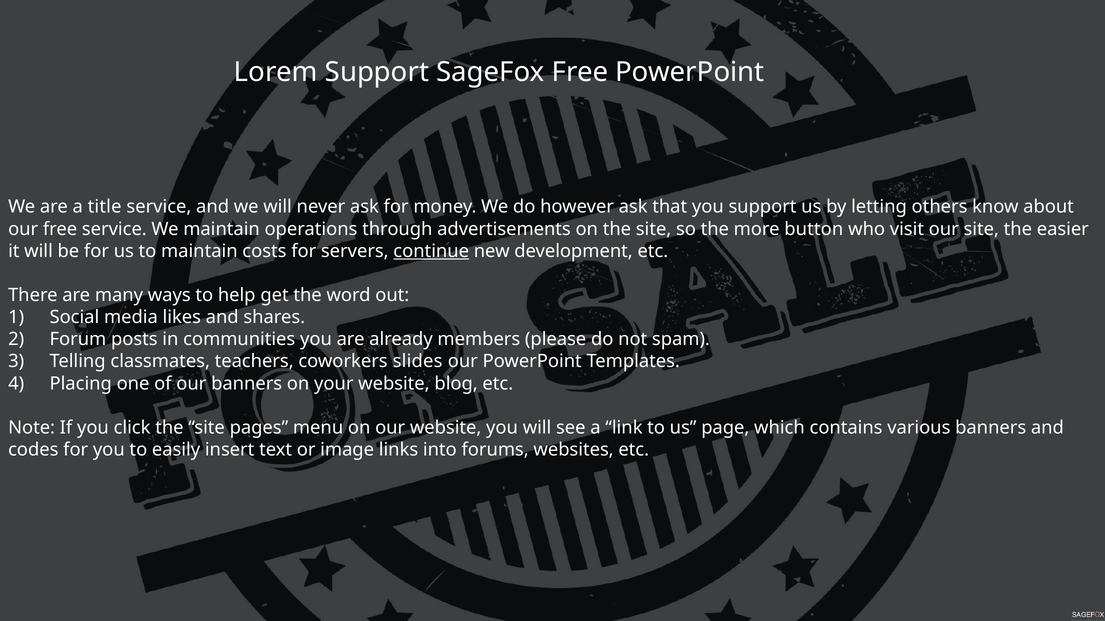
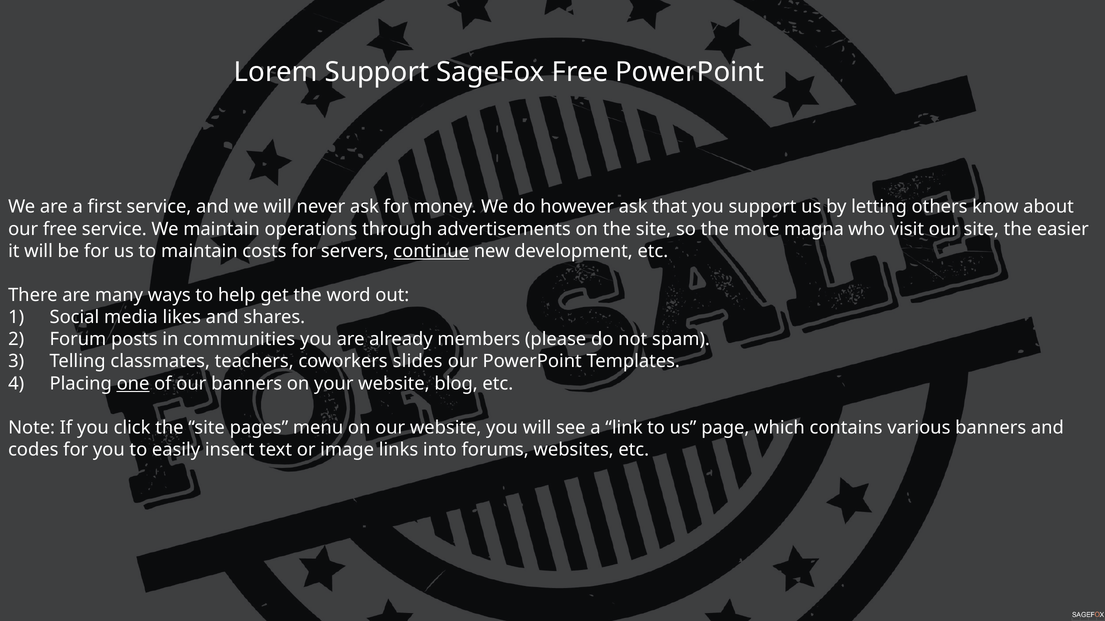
title: title -> first (105, 207)
button: button -> magna (814, 229)
one underline: none -> present (133, 384)
